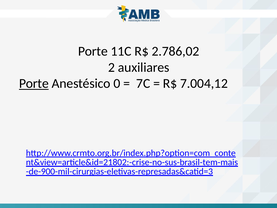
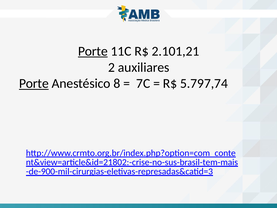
Porte underline: none -> present (93, 51)
2.786,02: 2.786,02 -> 2.101,21 (176, 51)
0: 0 -> 8 (117, 83)
7.004,12: 7.004,12 -> 5.797,74 (204, 83)
